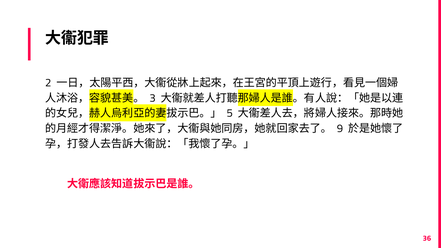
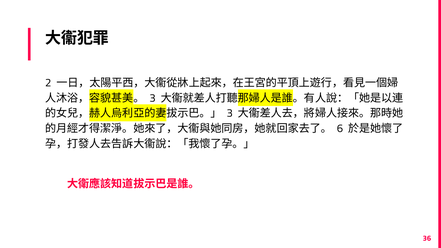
5: 5 -> 3 (230, 113)
9: 9 -> 6 (340, 129)
